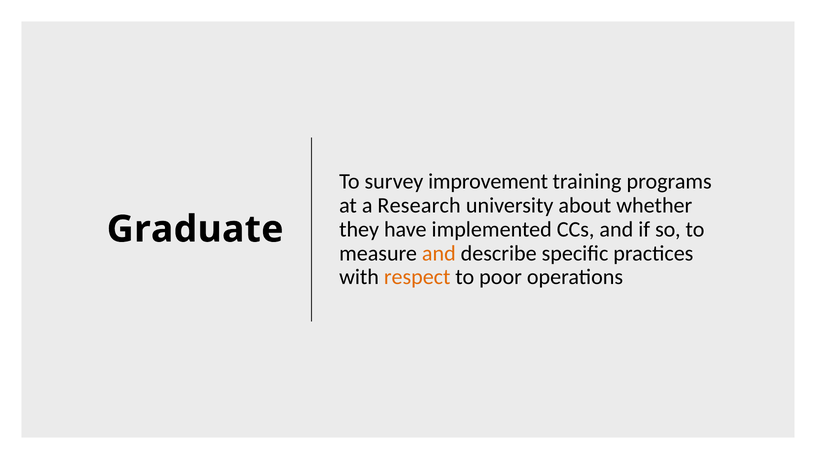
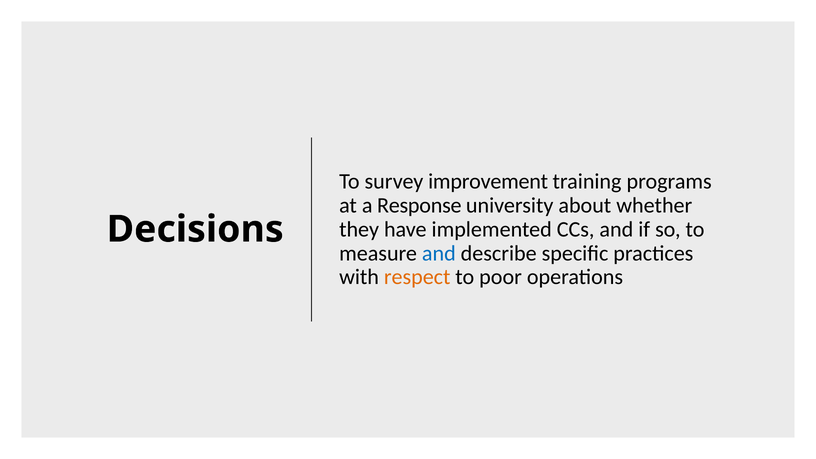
Research: Research -> Response (419, 205)
Graduate: Graduate -> Decisions (195, 229)
and colour: orange -> blue (439, 253)
